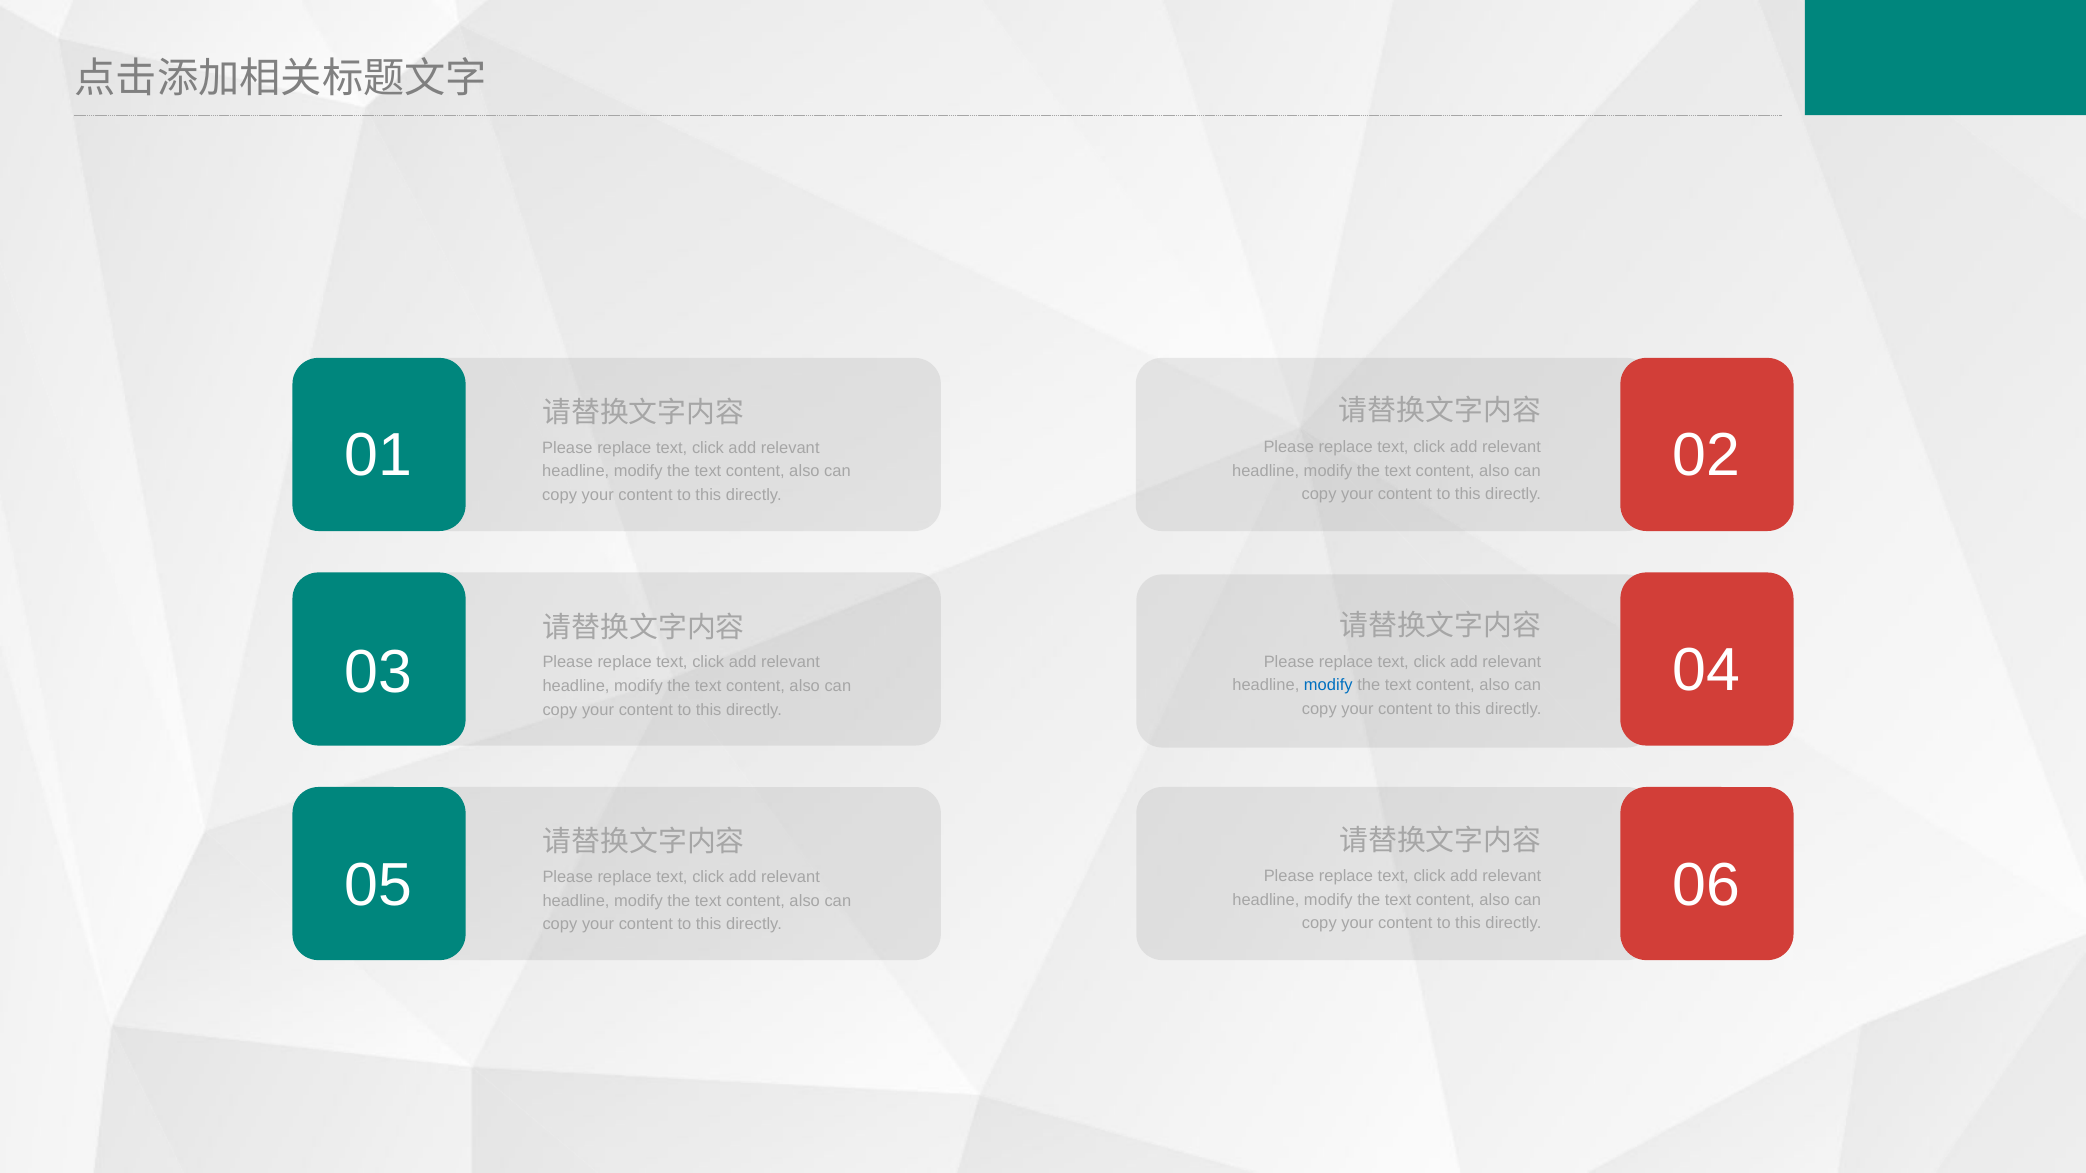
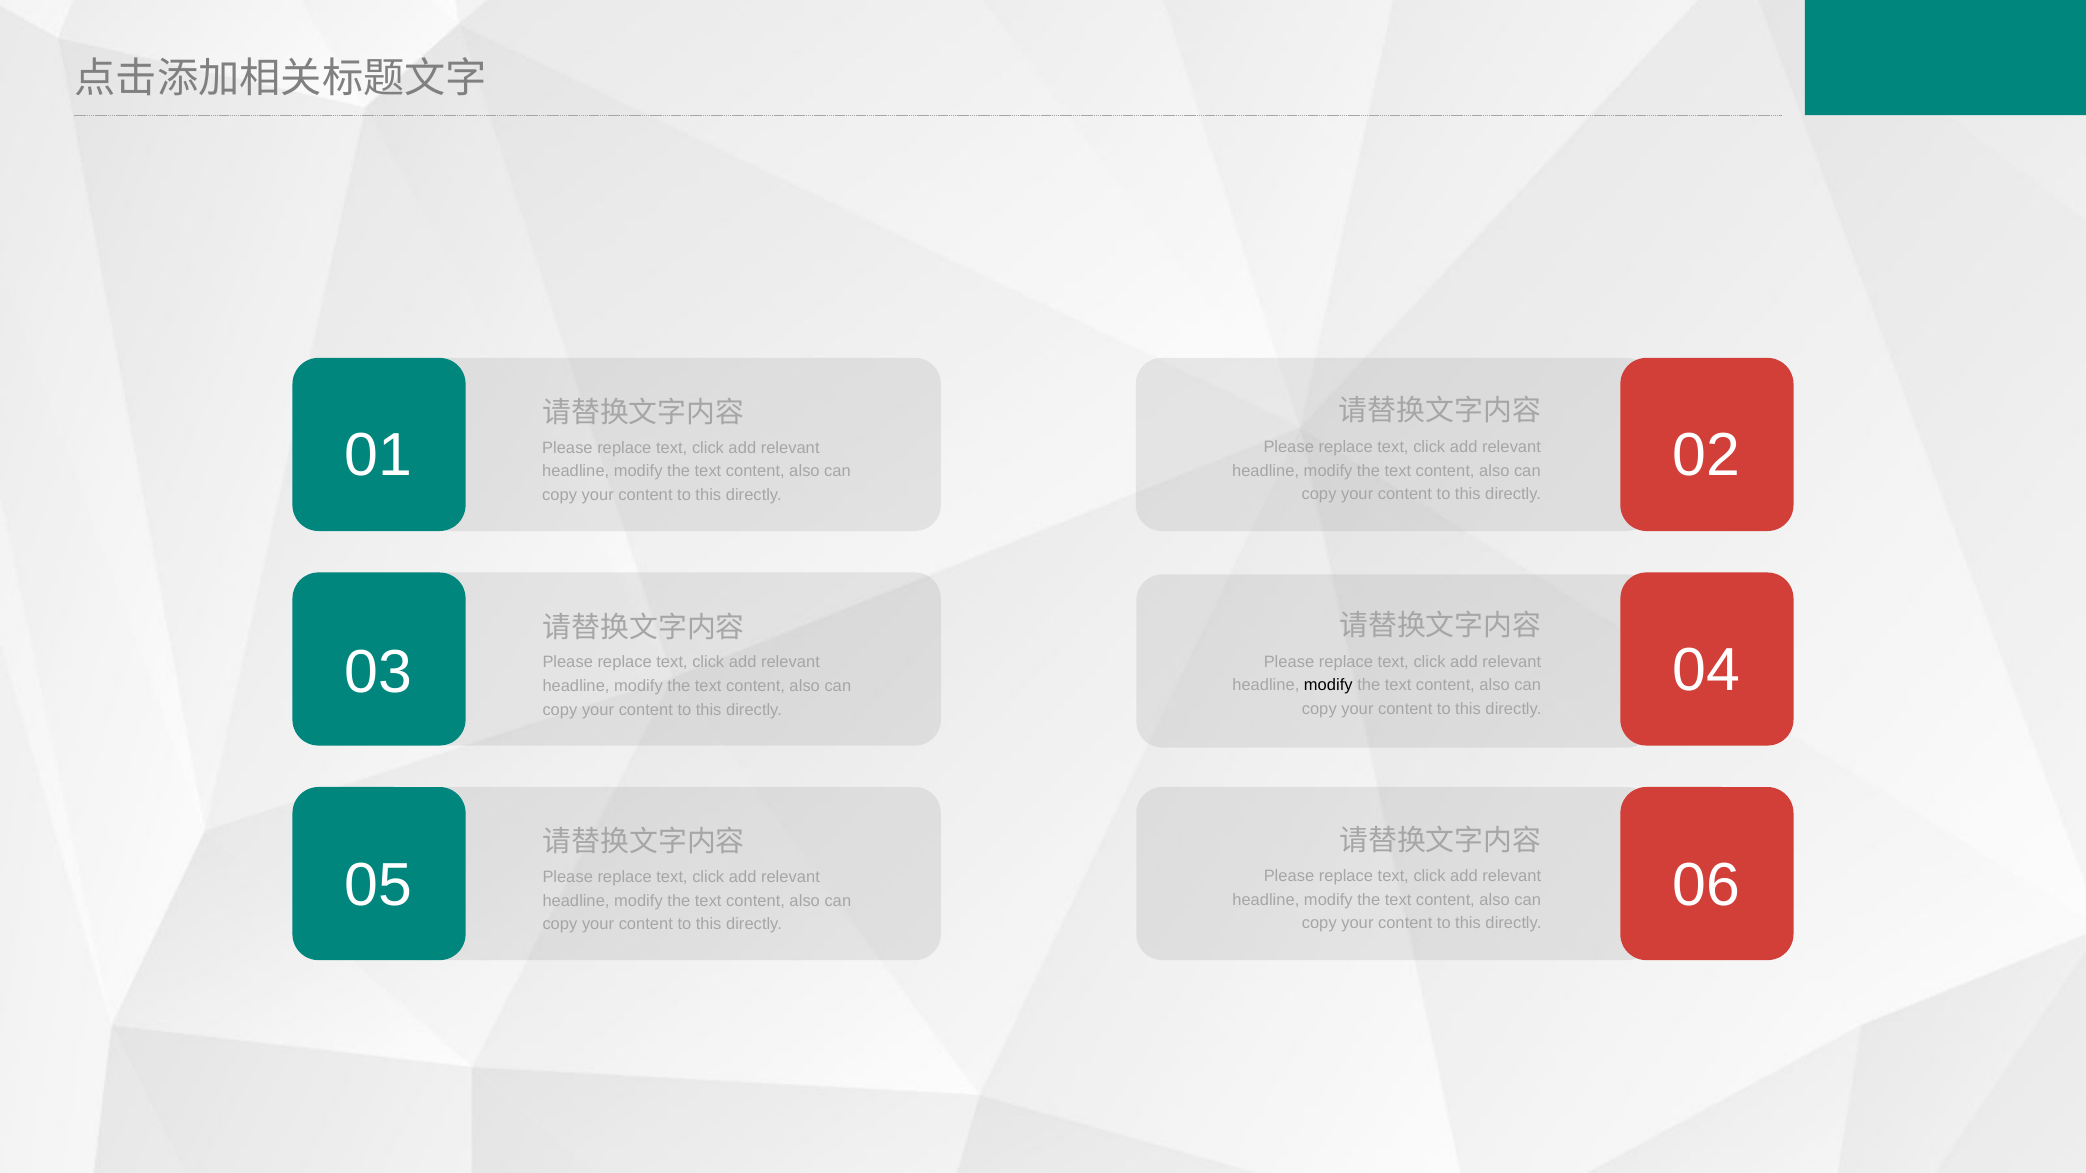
modify colour: blue -> black (1328, 685)
